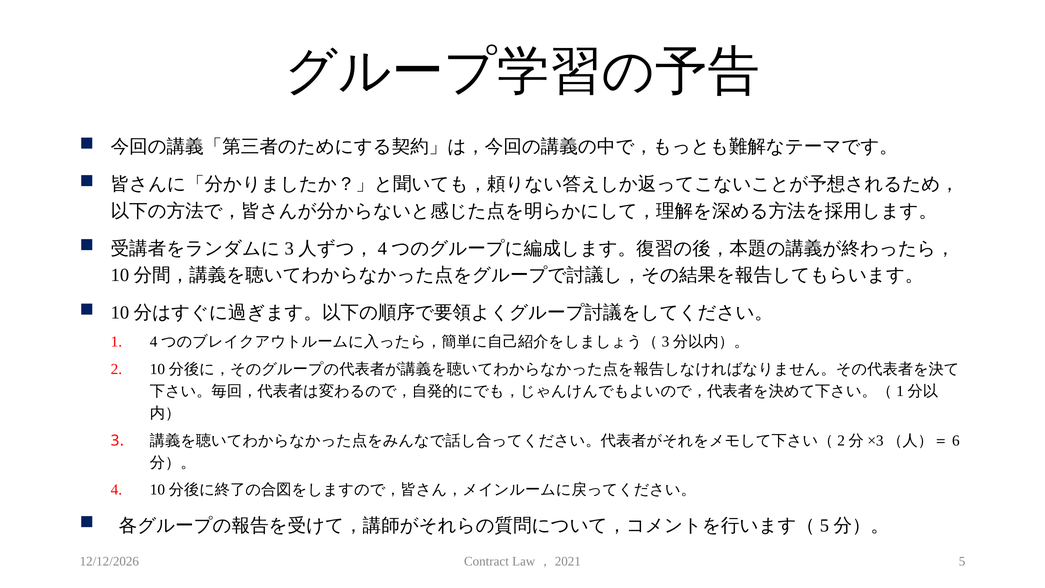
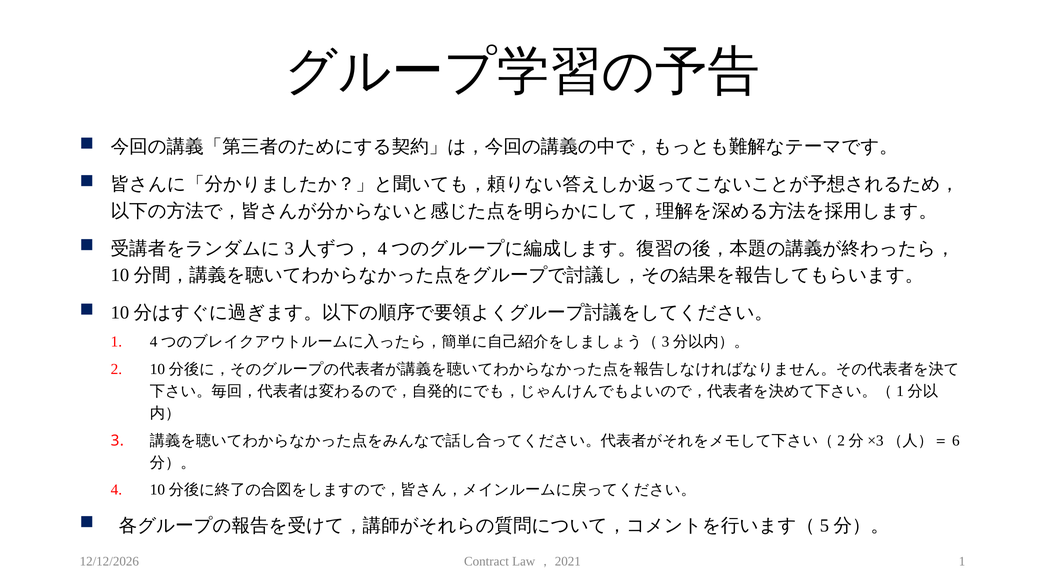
5: 5 -> 1 (962, 561)
